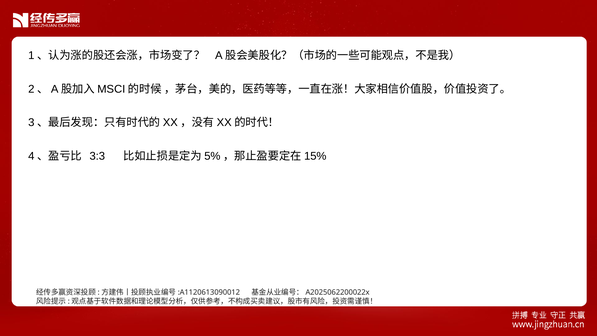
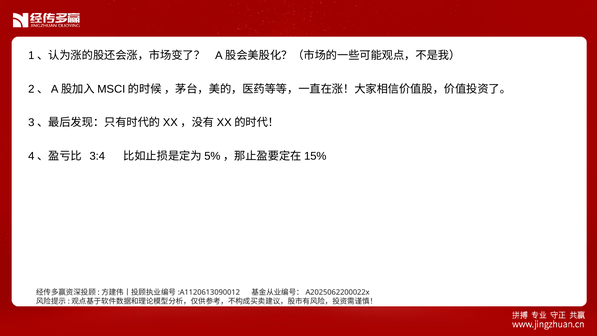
3:3: 3:3 -> 3:4 (97, 156)
